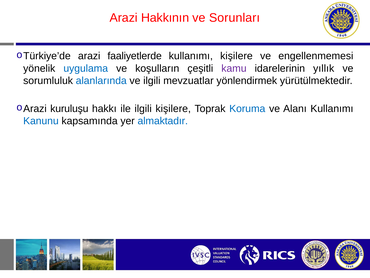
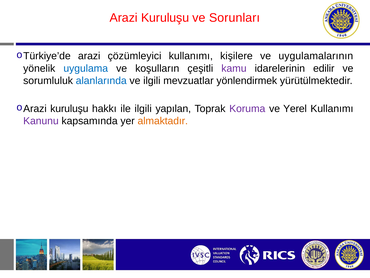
Arazi Hakkının: Hakkının -> Kuruluşu (165, 18)
faaliyetlerde: faaliyetlerde -> çözümleyici (135, 56)
engellenmemesi: engellenmemesi -> uygulamalarının (316, 56)
yıllık: yıllık -> edilir (324, 68)
ilgili kişilere: kişilere -> yapılan (173, 108)
Koruma colour: blue -> purple (247, 108)
Alanı: Alanı -> Yerel (295, 108)
Kanunu colour: blue -> purple (41, 121)
almaktadır colour: blue -> orange (163, 121)
